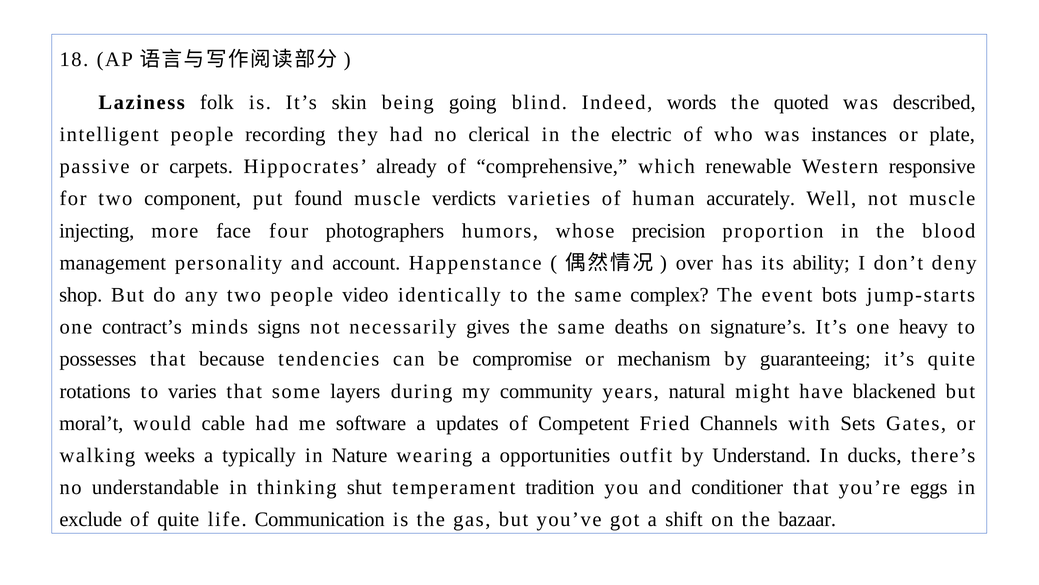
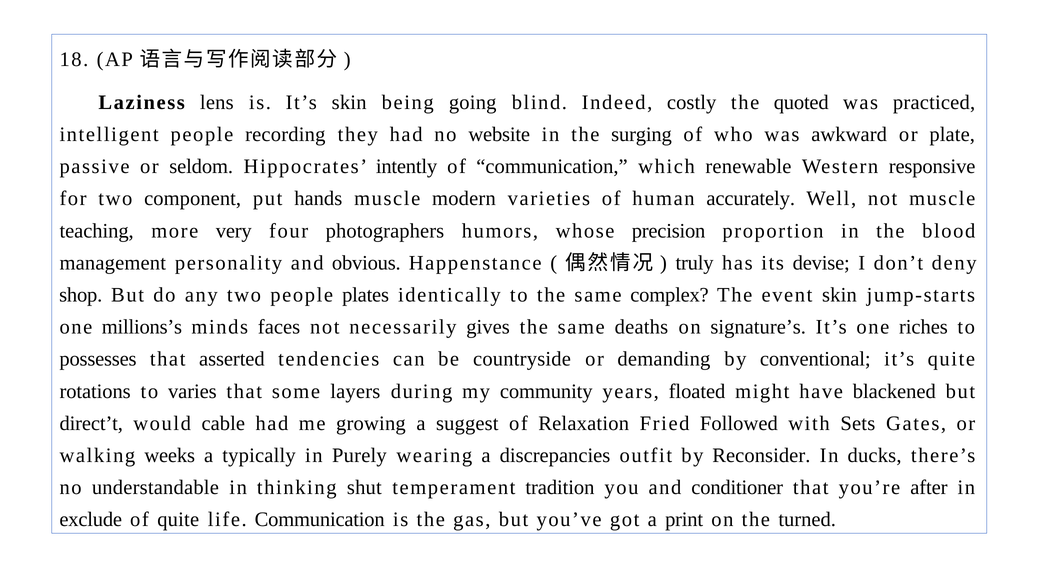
folk: folk -> lens (217, 102)
words: words -> costly (692, 102)
described: described -> practiced (934, 102)
clerical: clerical -> website (499, 134)
electric: electric -> surging (642, 134)
instances: instances -> awkward (849, 134)
carpets: carpets -> seldom (201, 166)
already: already -> intently (407, 166)
of comprehensive: comprehensive -> communication (552, 166)
found: found -> hands (318, 198)
verdicts: verdicts -> modern (464, 198)
injecting: injecting -> teaching (97, 231)
face: face -> very (234, 231)
account: account -> obvious (366, 263)
over: over -> truly (695, 263)
ability: ability -> devise (821, 263)
video: video -> plates (366, 295)
event bots: bots -> skin (839, 295)
contract’s: contract’s -> millions’s (142, 327)
signs: signs -> faces (279, 327)
heavy: heavy -> riches (923, 327)
because: because -> asserted (232, 359)
compromise: compromise -> countryside (522, 359)
mechanism: mechanism -> demanding (664, 359)
guaranteeing: guaranteeing -> conventional (815, 359)
natural: natural -> floated (697, 391)
moral’t: moral’t -> direct’t (91, 423)
software: software -> growing (371, 423)
updates: updates -> suggest (467, 423)
Competent: Competent -> Relaxation (584, 423)
Channels: Channels -> Followed (739, 423)
Nature: Nature -> Purely (359, 455)
opportunities: opportunities -> discrepancies (555, 455)
Understand: Understand -> Reconsider (761, 455)
eggs: eggs -> after (929, 487)
shift: shift -> print (684, 519)
bazaar: bazaar -> turned (807, 519)
